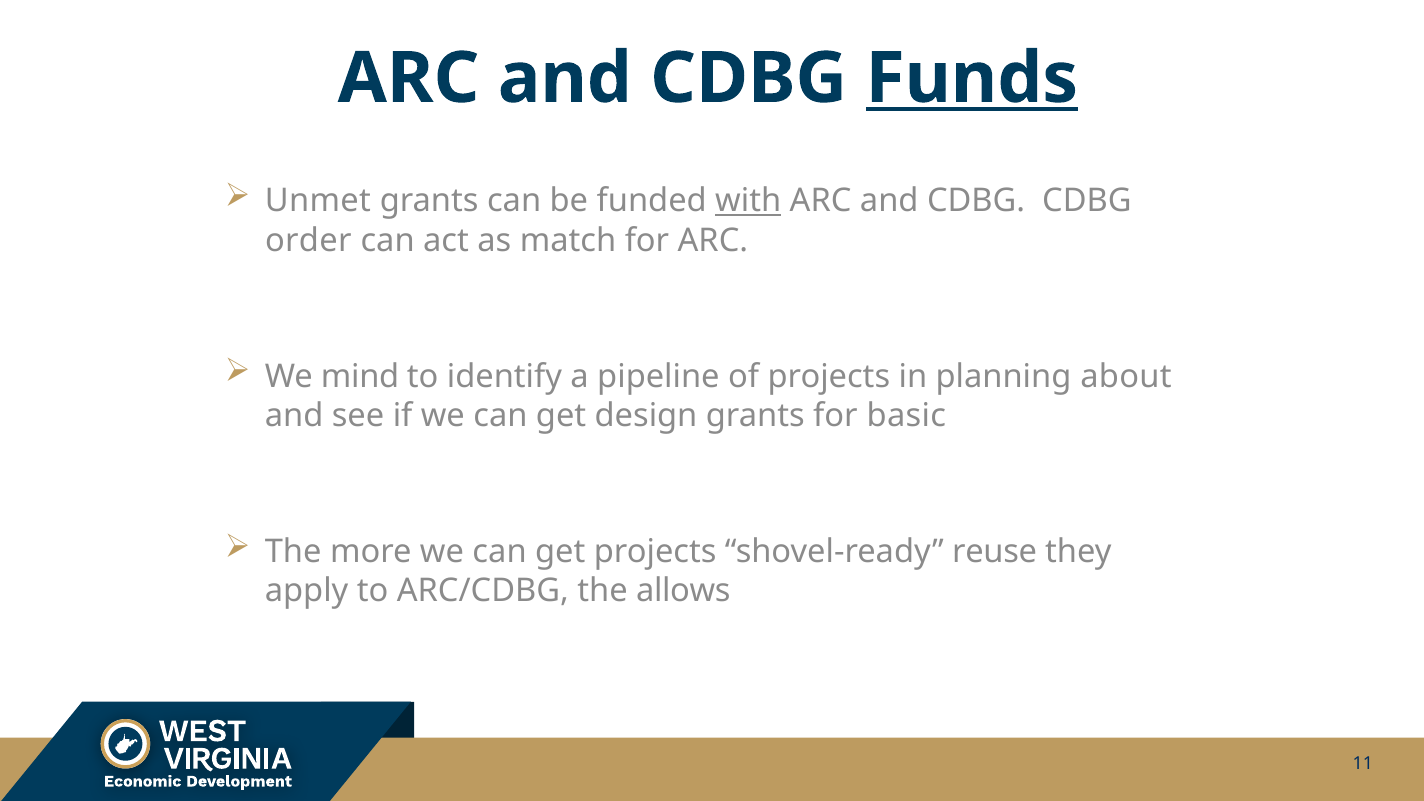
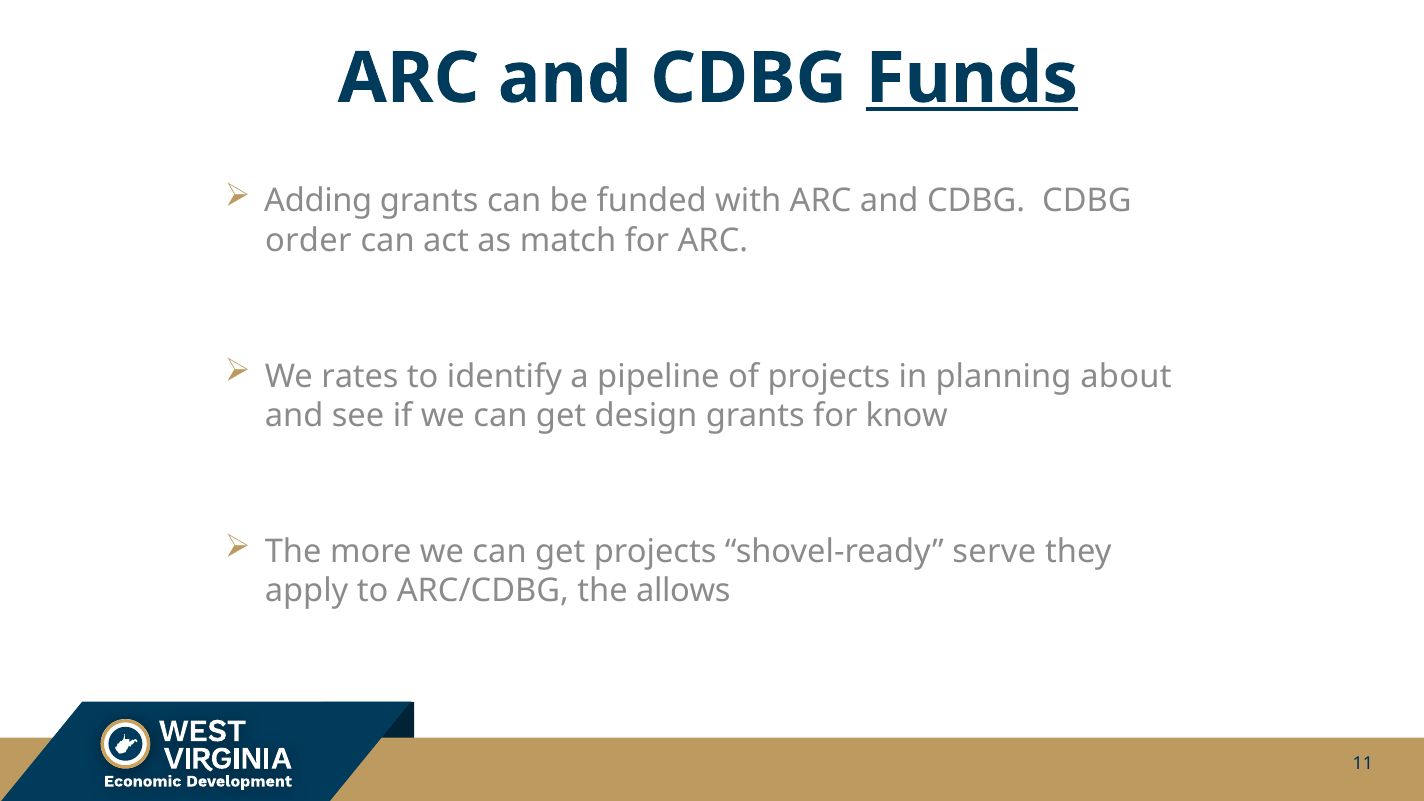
Unmet: Unmet -> Adding (318, 201)
with underline: present -> none (748, 201)
mind: mind -> rates (360, 377)
basic: basic -> know (907, 416)
reuse: reuse -> serve (994, 552)
